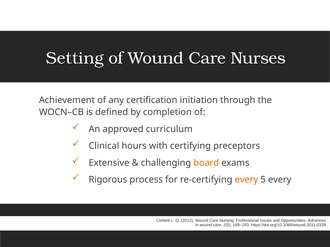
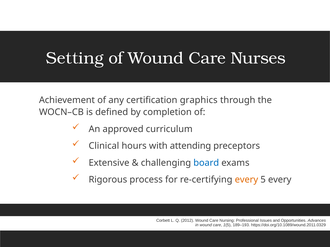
initiation: initiation -> graphics (199, 100)
certifying: certifying -> attending (191, 146)
board colour: orange -> blue (206, 163)
